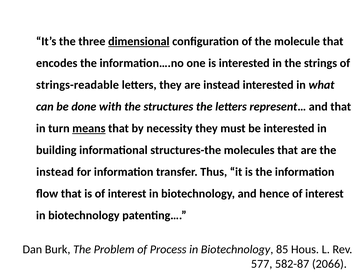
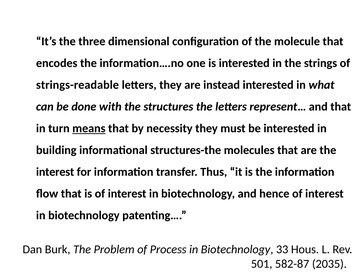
dimensional underline: present -> none (139, 41)
instead: instead -> interest (55, 172)
85: 85 -> 33 (282, 249)
577: 577 -> 501 (262, 263)
2066: 2066 -> 2035 (329, 263)
